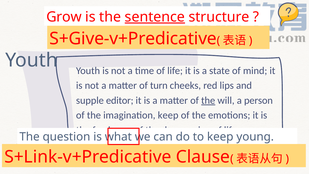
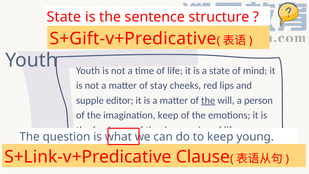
Grow: Grow -> State (64, 17)
sentence underline: present -> none (155, 17)
S+Give-v+Predicative: S+Give-v+Predicative -> S+Gift-v+Predicative (133, 39)
turn: turn -> stay (159, 85)
